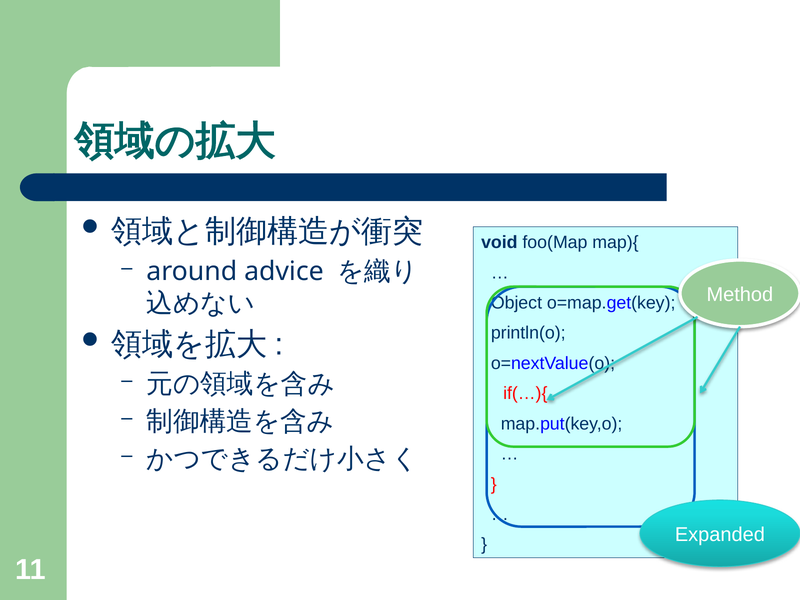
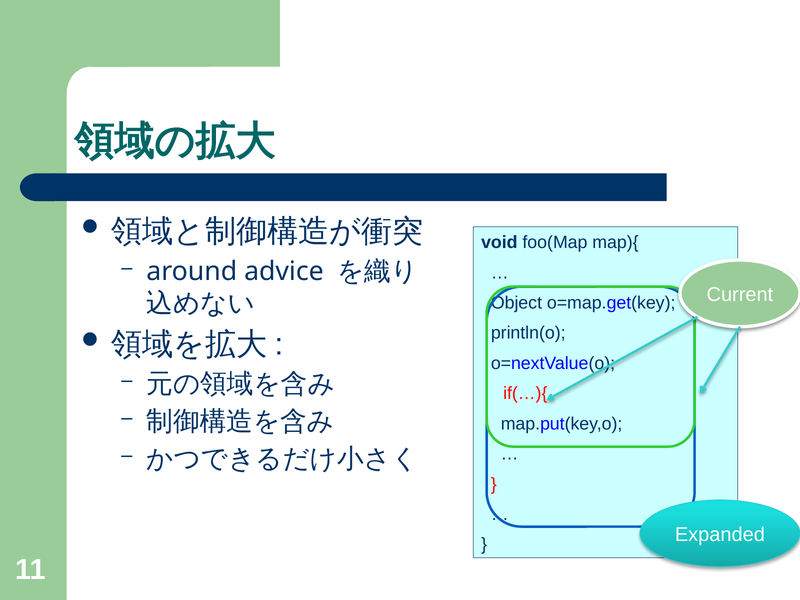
Method: Method -> Current (740, 295)
